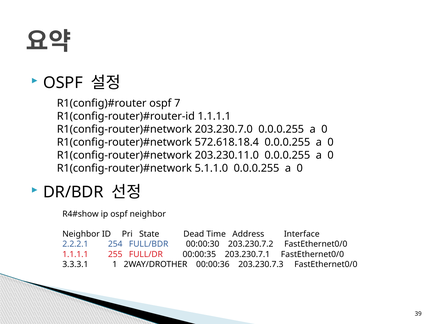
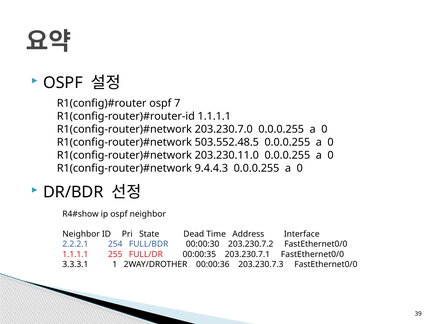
572.618.18.4: 572.618.18.4 -> 503.552.48.5 (227, 142)
5.1.1.0: 5.1.1.0 -> 9.4.4.3 (211, 168)
